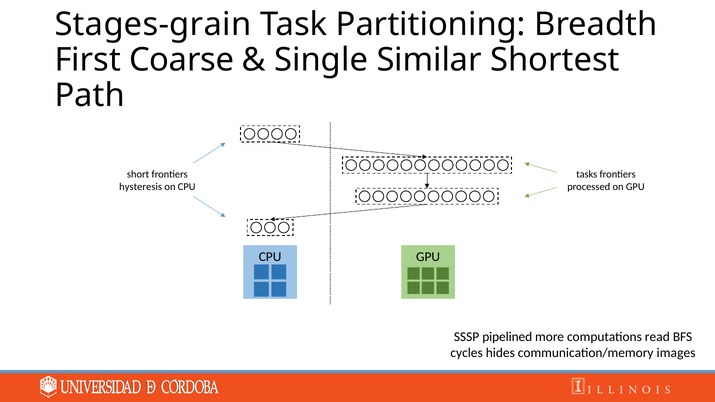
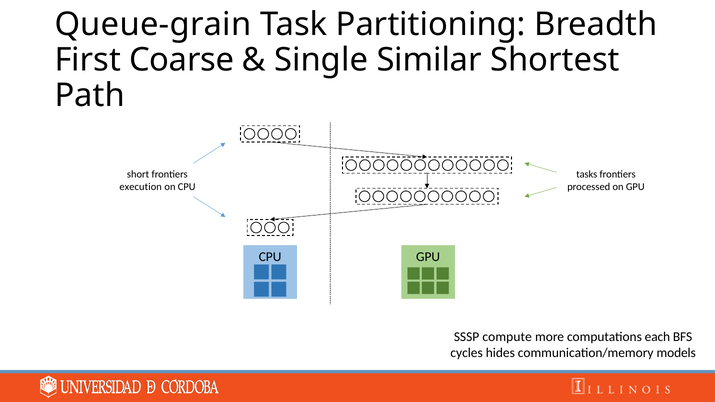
Stages-grain: Stages-grain -> Queue-grain (153, 25)
hysteresis: hysteresis -> execution (141, 187)
pipelined: pipelined -> compute (507, 337)
read: read -> each (657, 337)
images: images -> models (676, 353)
